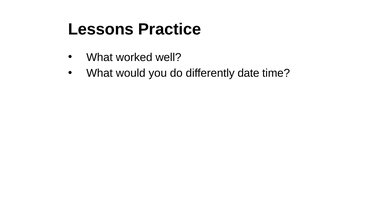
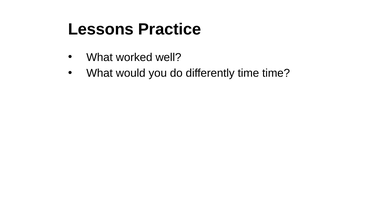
differently date: date -> time (248, 73)
